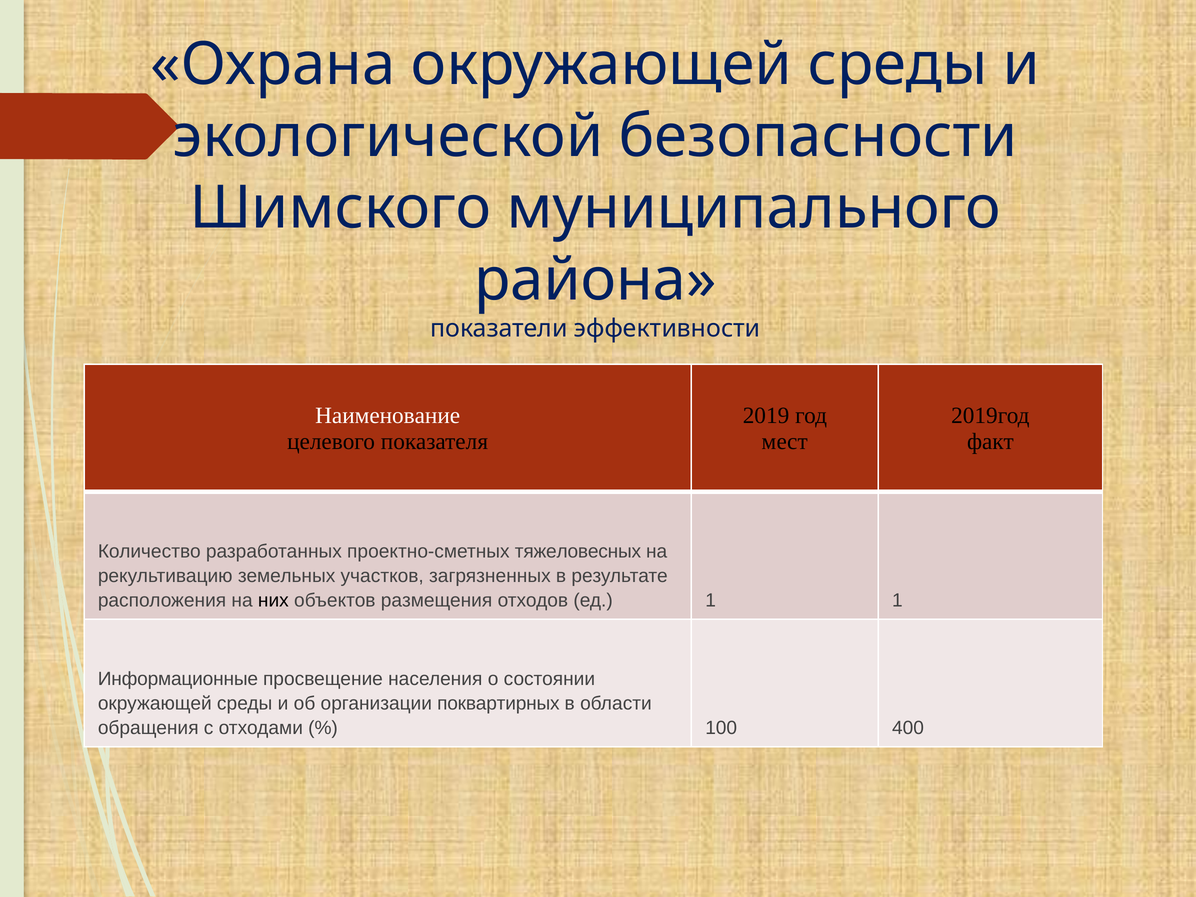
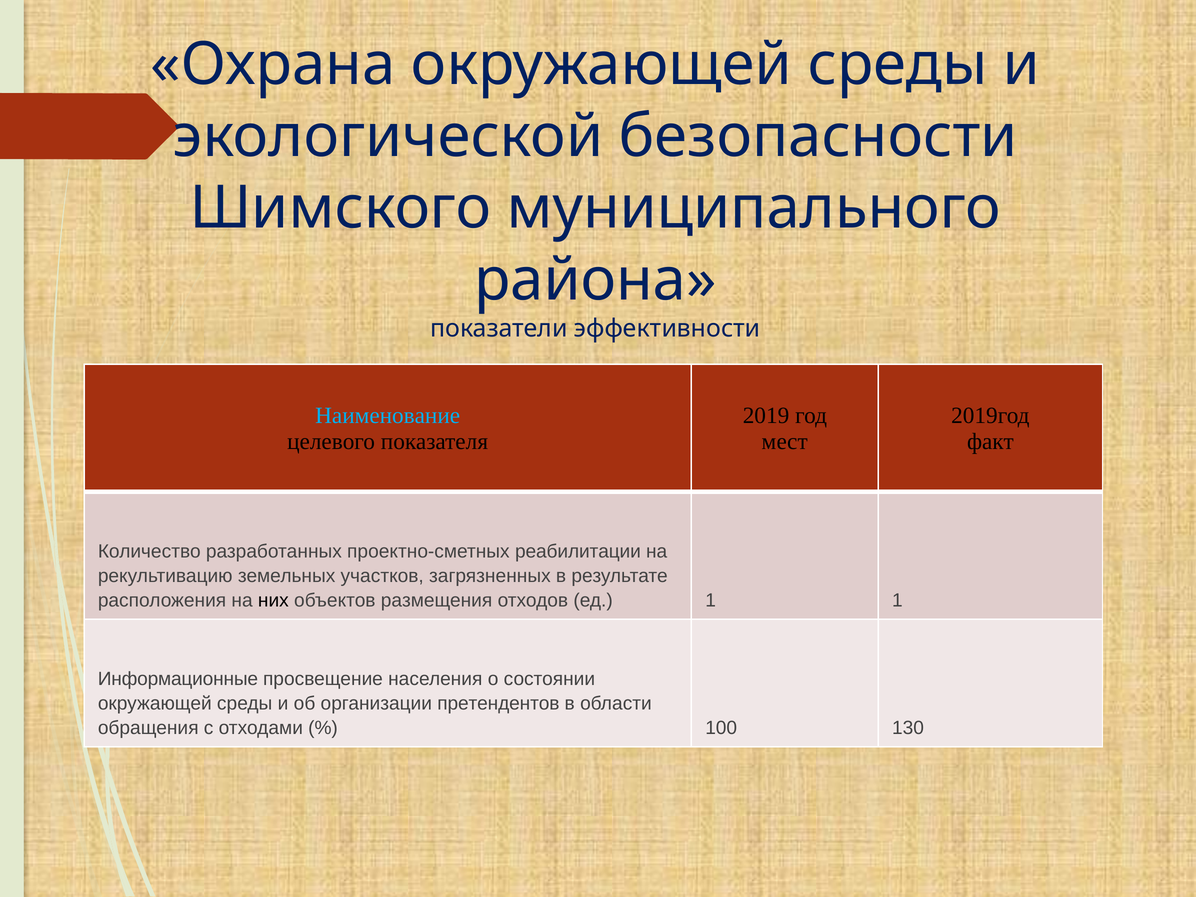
Наименование colour: white -> light blue (388, 416)
тяжеловесных: тяжеловесных -> реабилитации (578, 552)
поквартирных: поквартирных -> претендентов (498, 704)
400: 400 -> 130 (908, 728)
